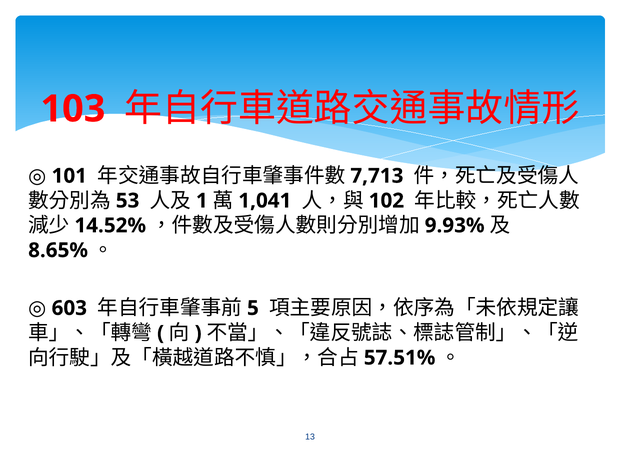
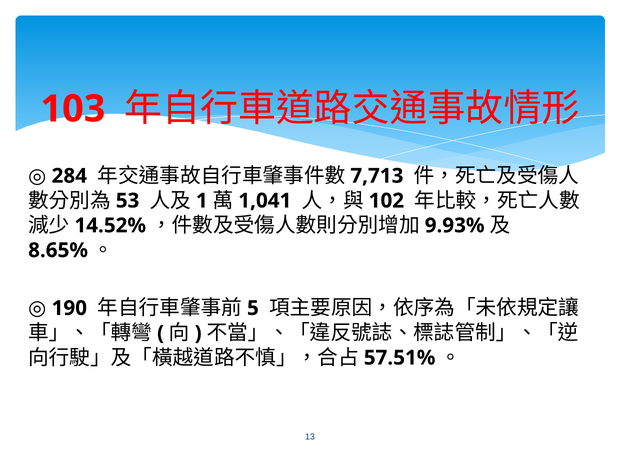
101: 101 -> 284 (69, 176)
603: 603 -> 190 (69, 308)
